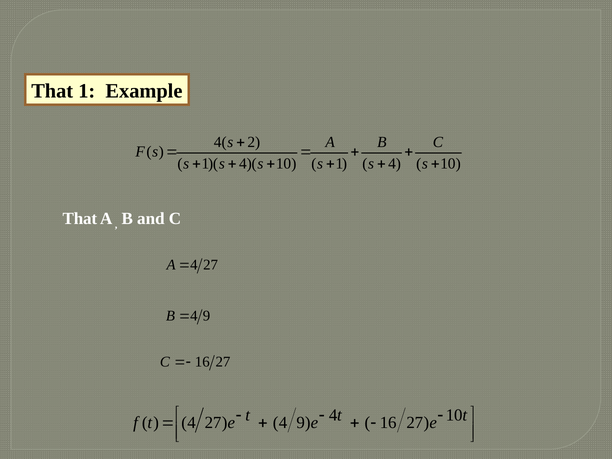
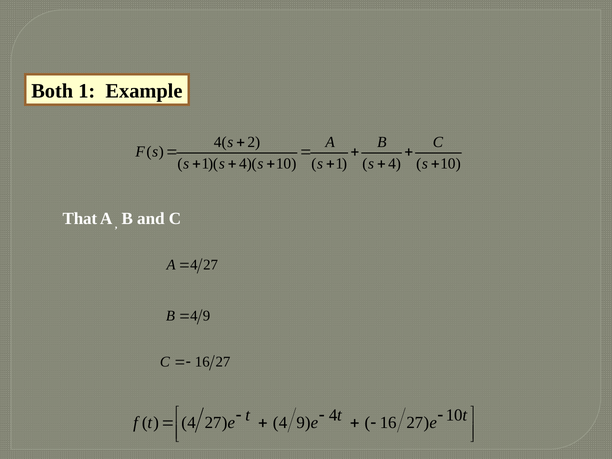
That: That -> Both (52, 91)
